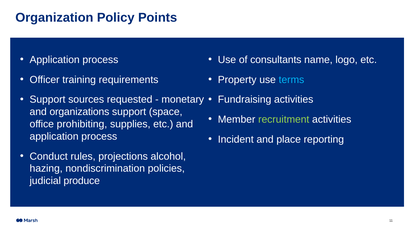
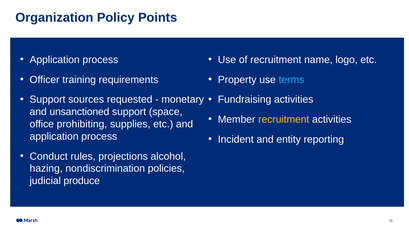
of consultants: consultants -> recruitment (276, 60)
organizations: organizations -> unsanctioned (79, 112)
recruitment colour: light green -> yellow (284, 120)
place: place -> entity (289, 139)
